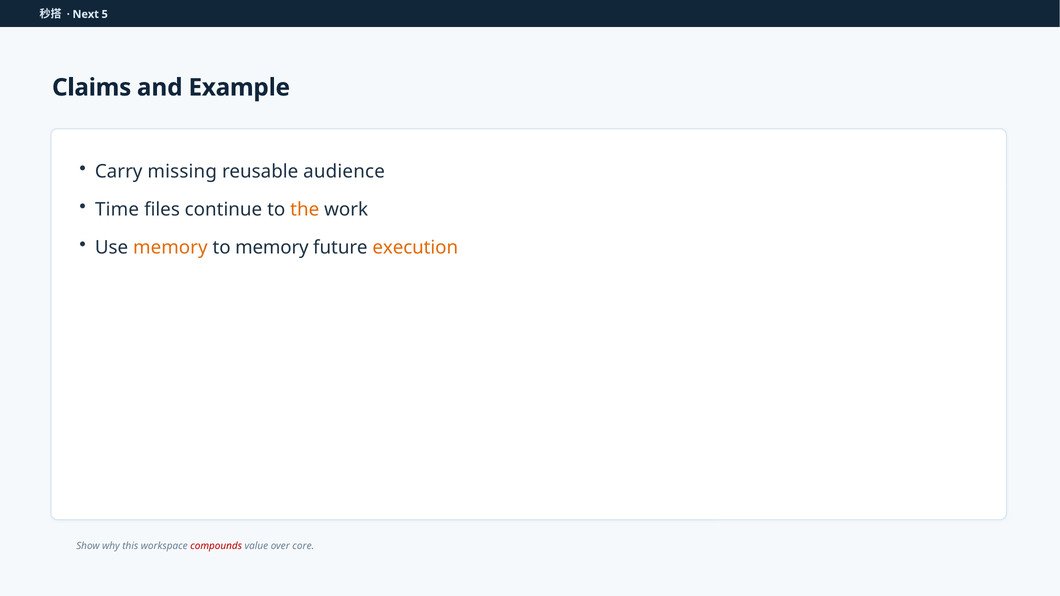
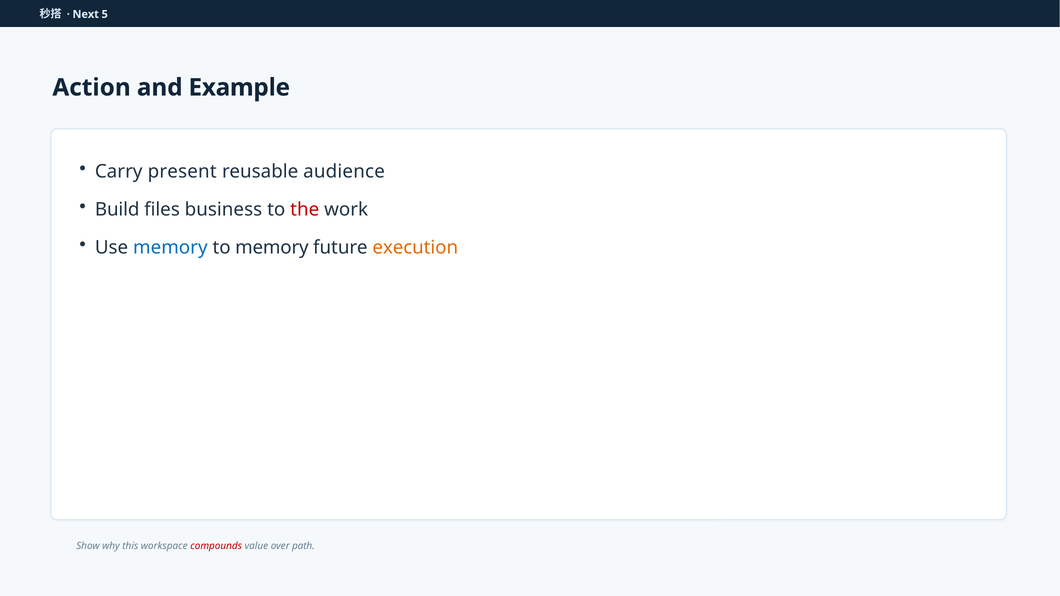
Claims: Claims -> Action (92, 88)
missing: missing -> present (182, 172)
Time: Time -> Build (117, 210)
continue: continue -> business (223, 210)
the colour: orange -> red (305, 210)
memory colour: orange -> blue (170, 248)
core: core -> path (303, 546)
